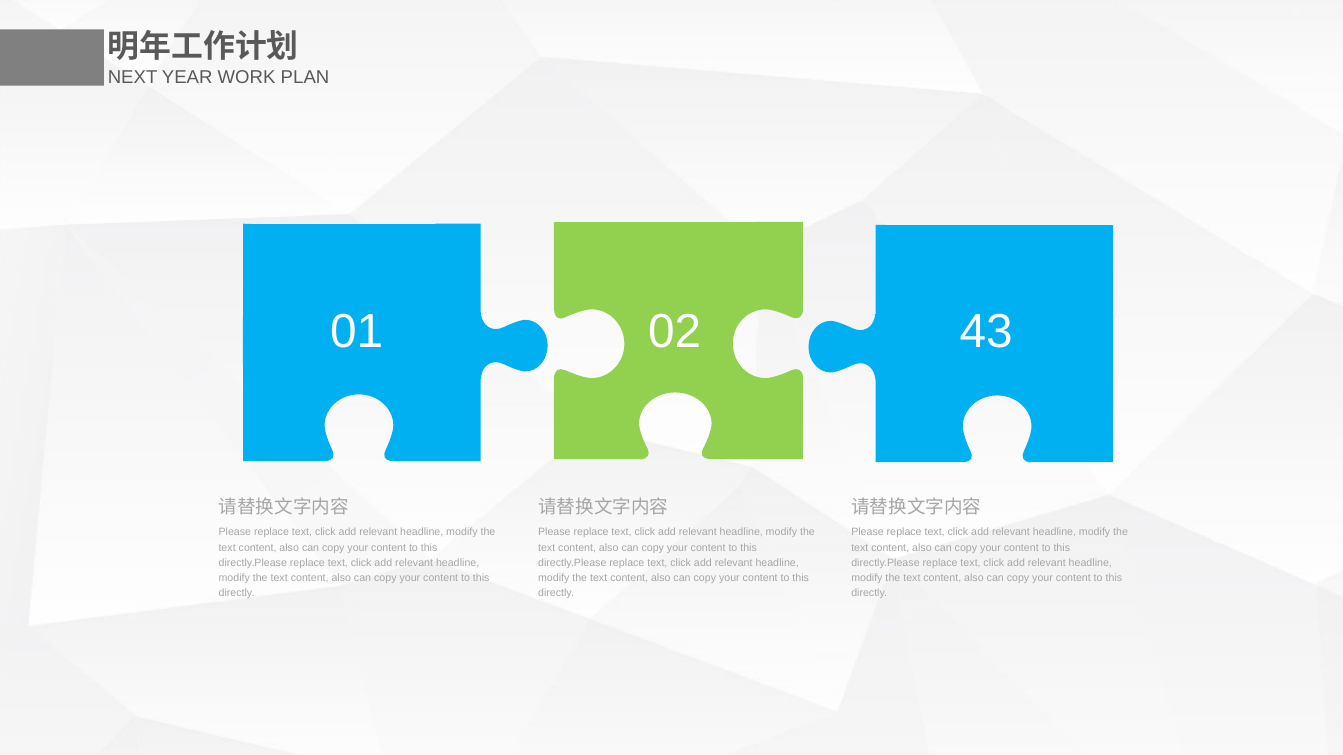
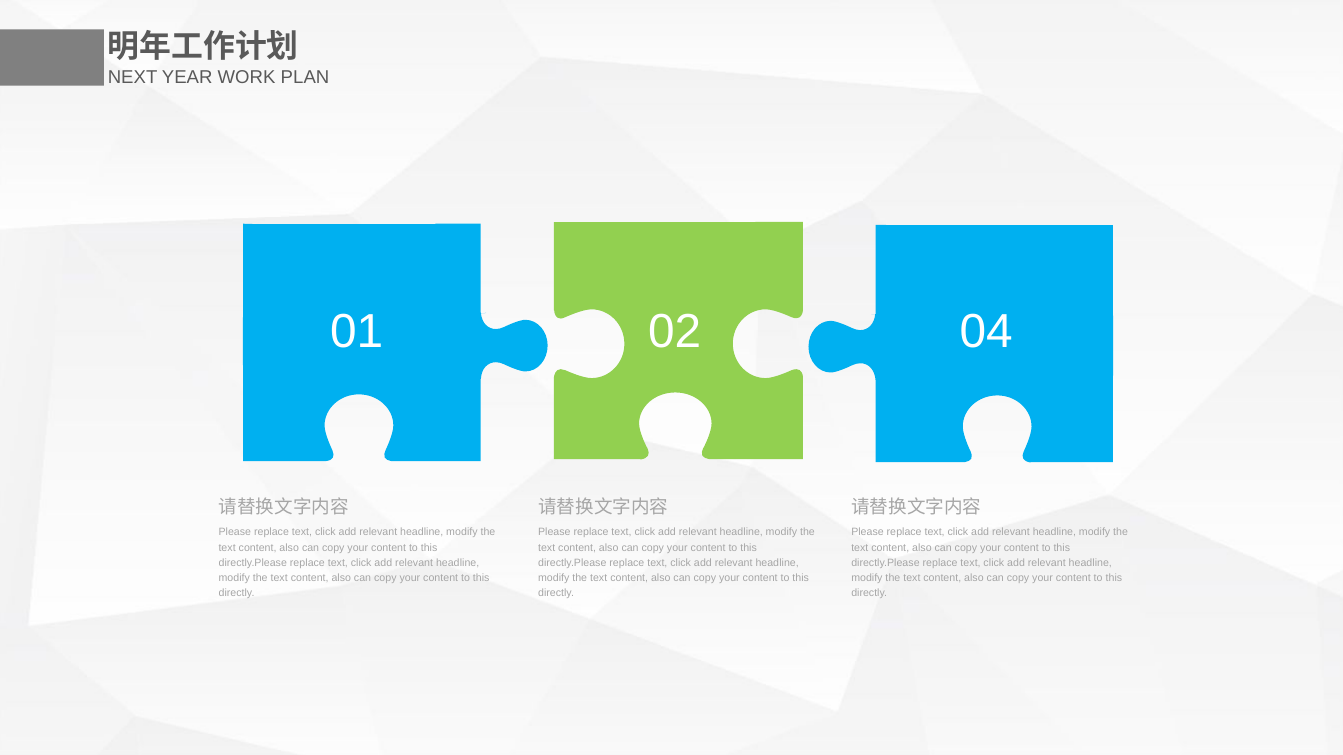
43: 43 -> 04 (986, 332)
